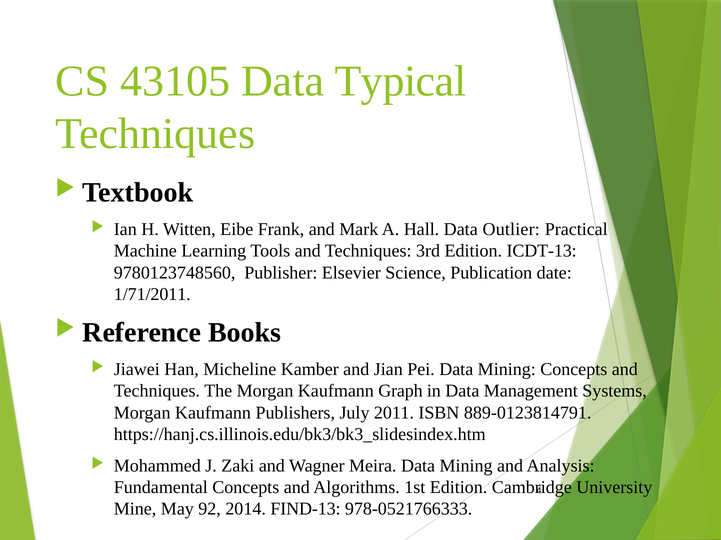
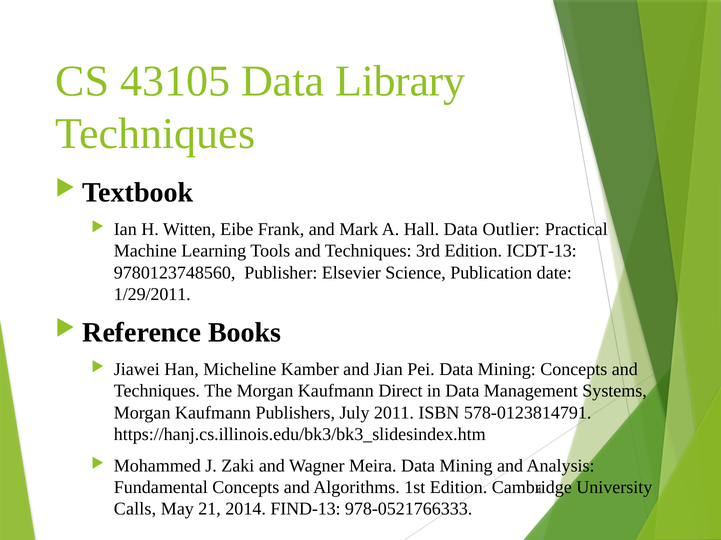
Typical: Typical -> Library (400, 81)
1/71/2011: 1/71/2011 -> 1/29/2011 (152, 295)
Graph: Graph -> Direct (400, 392)
889-0123814791: 889-0123814791 -> 578-0123814791 (528, 413)
Mine: Mine -> Calls (135, 510)
92: 92 -> 21 (210, 510)
